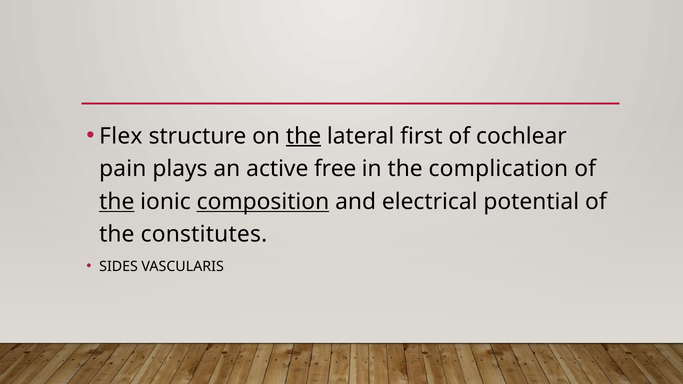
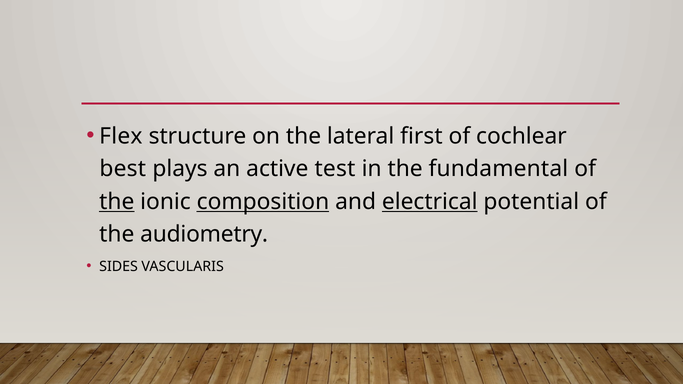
the underline: present -> none (304, 136)
pain: pain -> best (123, 169)
free: free -> test (335, 169)
complication: complication -> fundamental (498, 169)
electrical underline: none -> present (430, 202)
constitutes: constitutes -> audiometry (204, 235)
